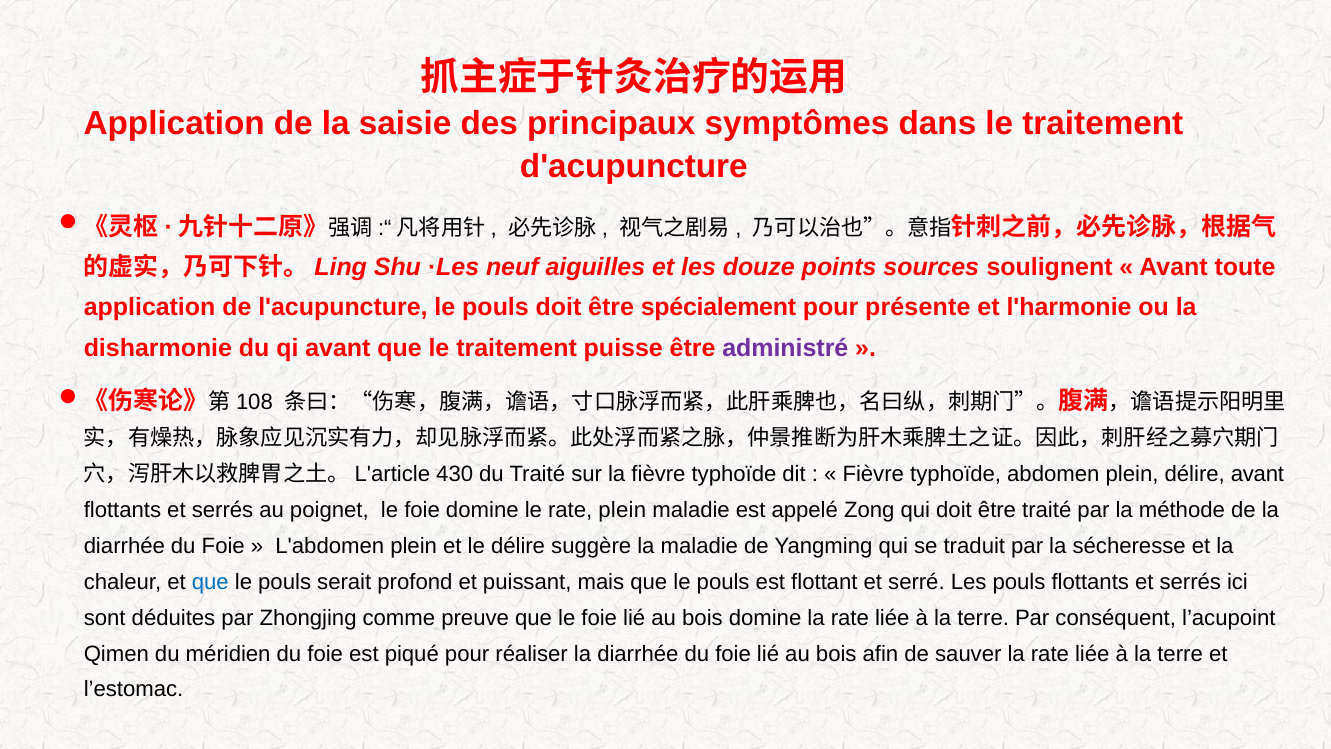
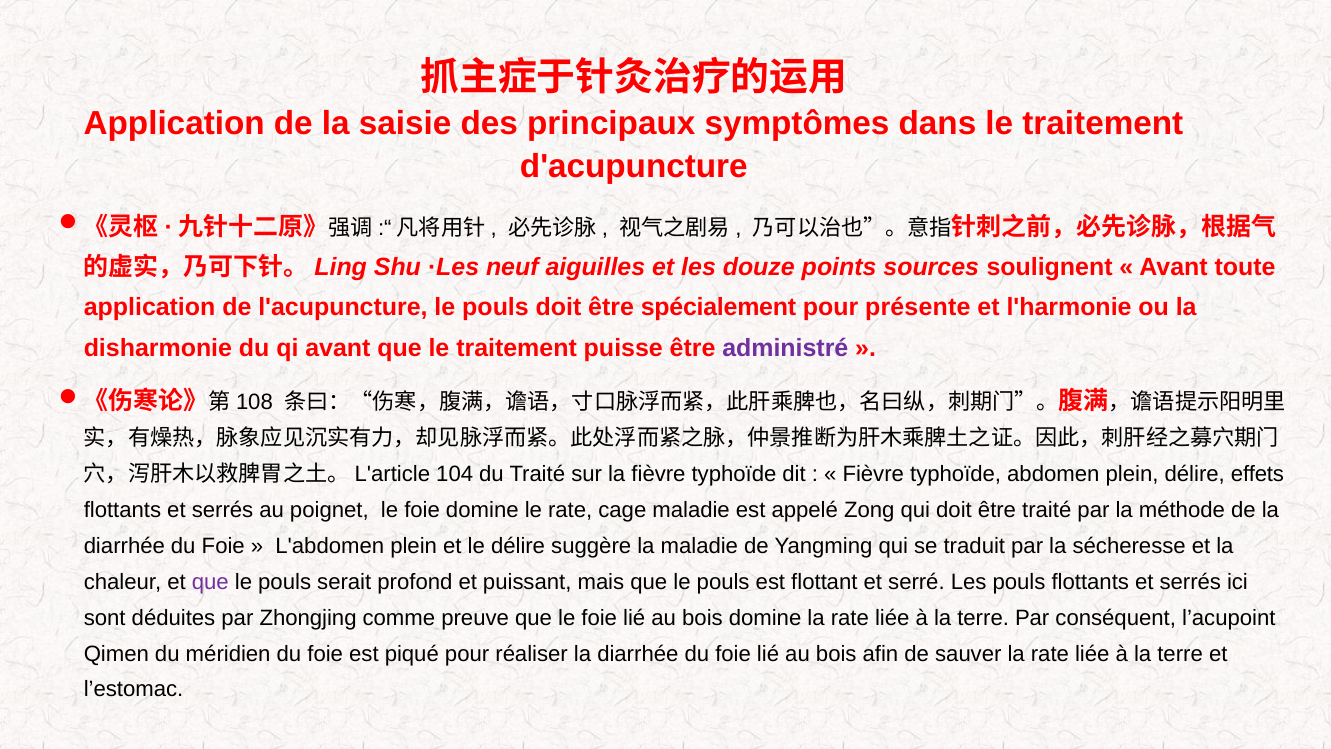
430: 430 -> 104 (455, 474)
délire avant: avant -> effets (1257, 474)
rate plein: plein -> cage (622, 510)
que colour: blue -> purple (210, 582)
